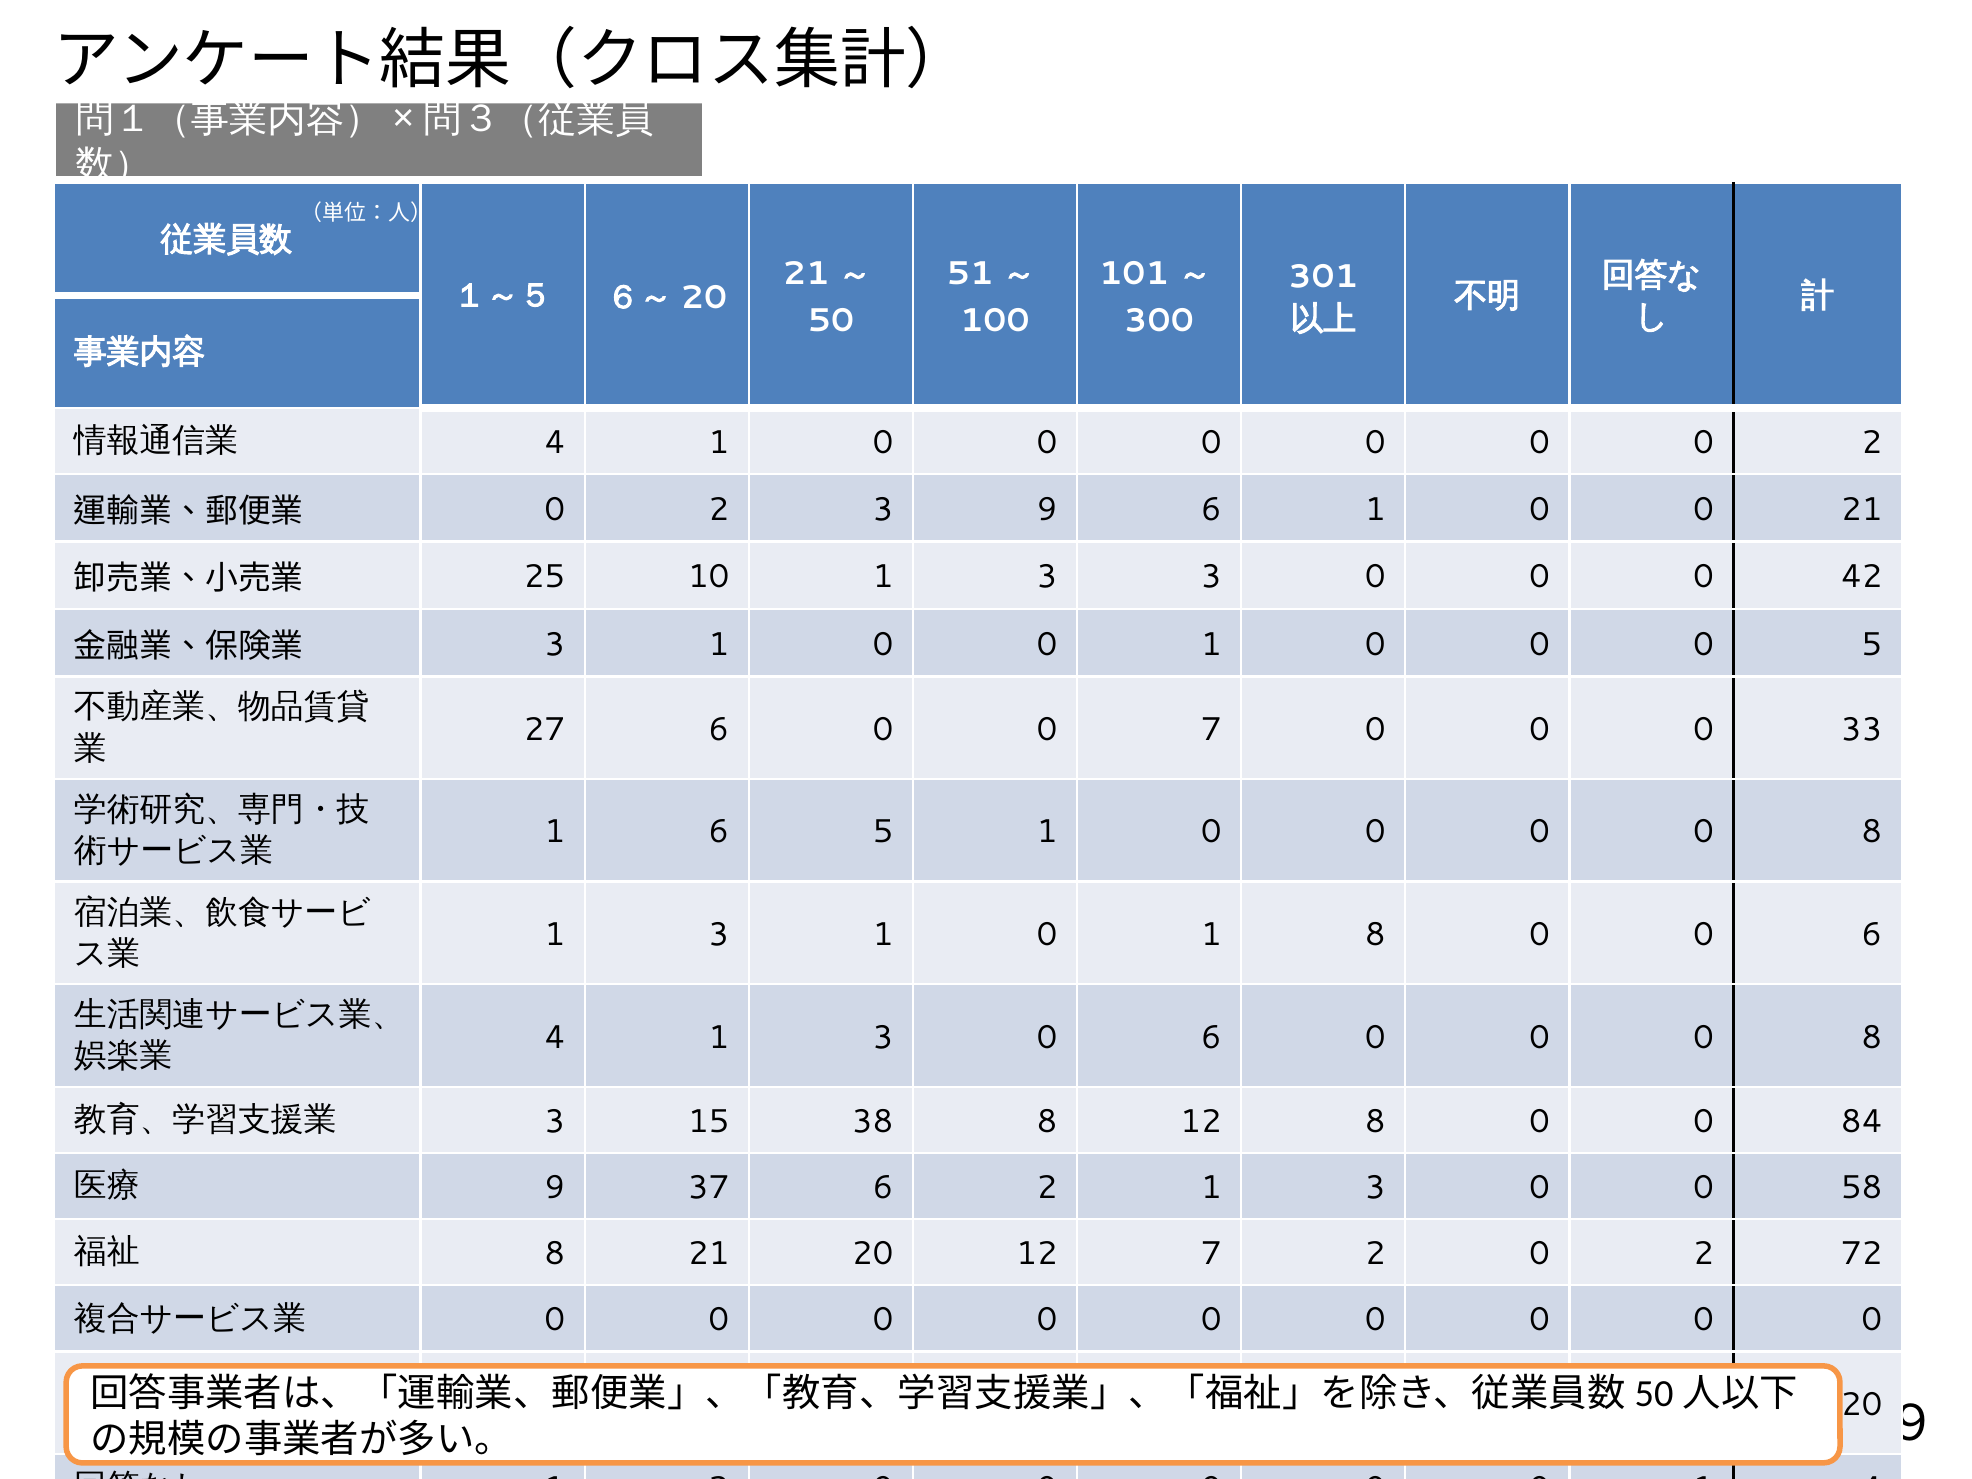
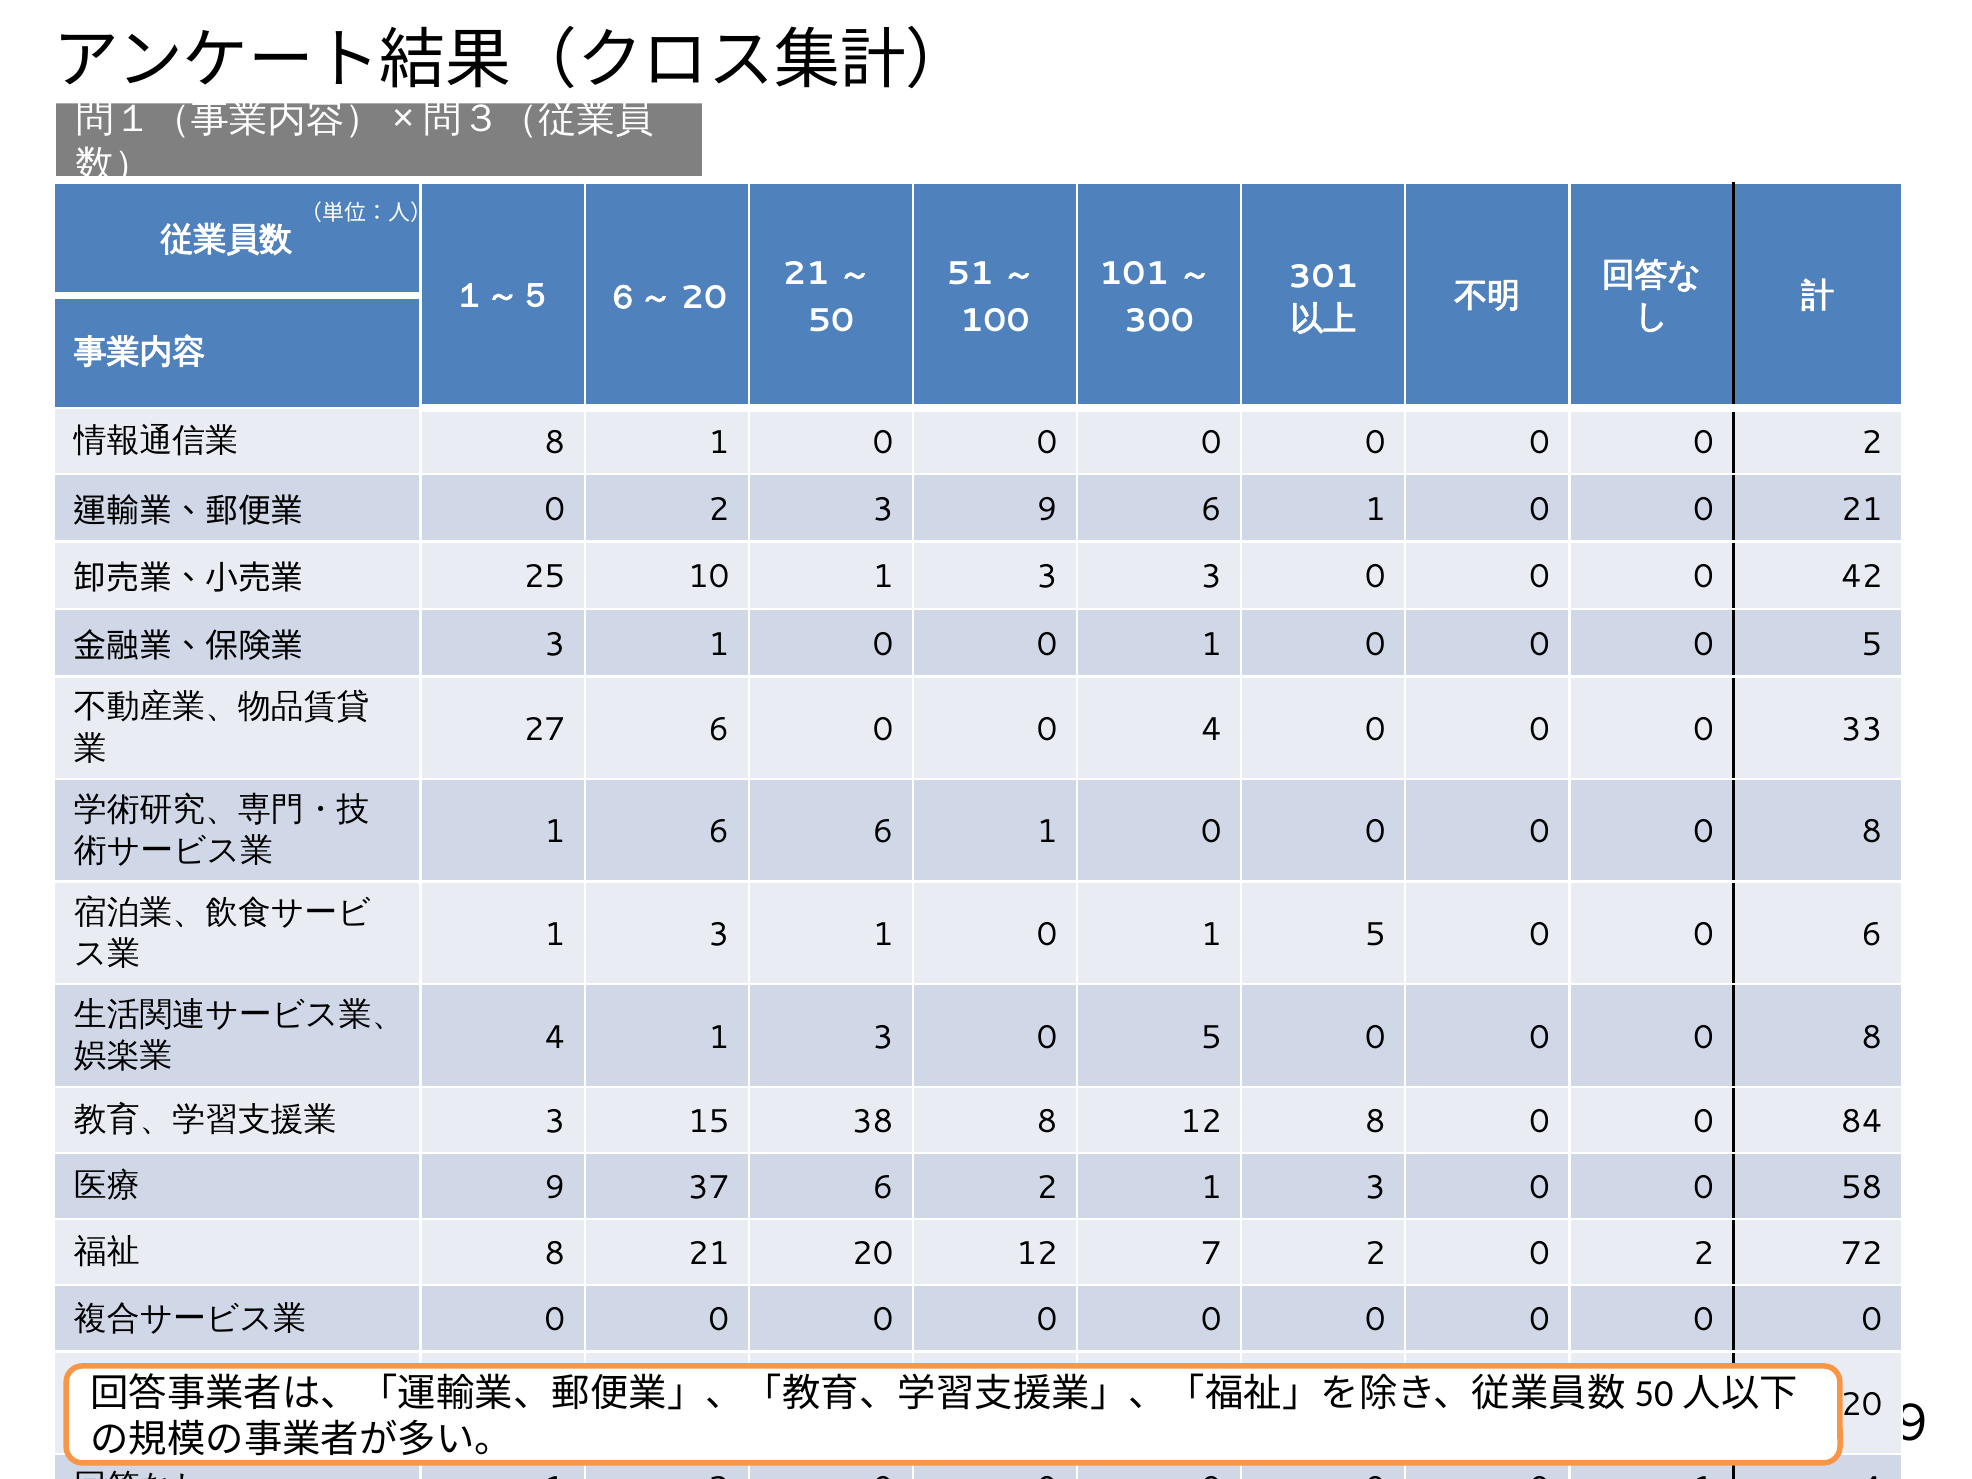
4: 4 -> 8 (555, 443)
0 0 7: 7 -> 4 (1211, 730)
6 5: 5 -> 6 (883, 832)
1 8: 8 -> 5 (1375, 935)
3 0 6: 6 -> 5 (1211, 1037)
